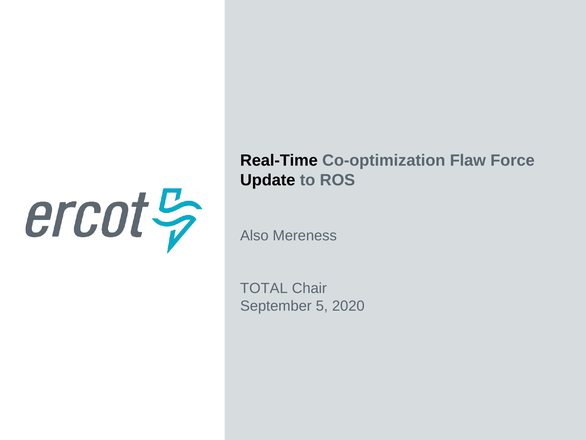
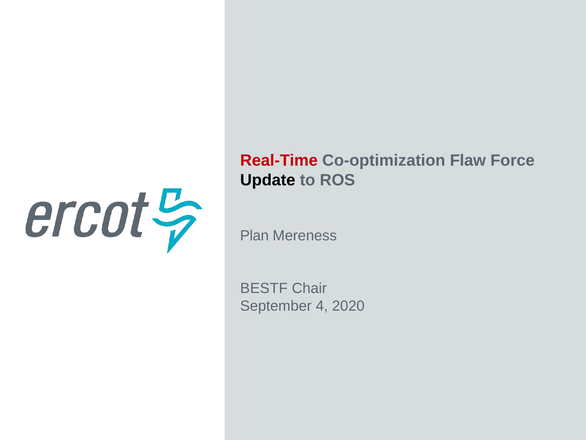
Real-Time colour: black -> red (279, 160)
Also: Also -> Plan (254, 235)
TOTAL: TOTAL -> BESTF (264, 288)
5: 5 -> 4 (322, 306)
